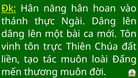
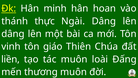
năng: năng -> minh (55, 8)
trực: trực -> giáo (53, 46)
